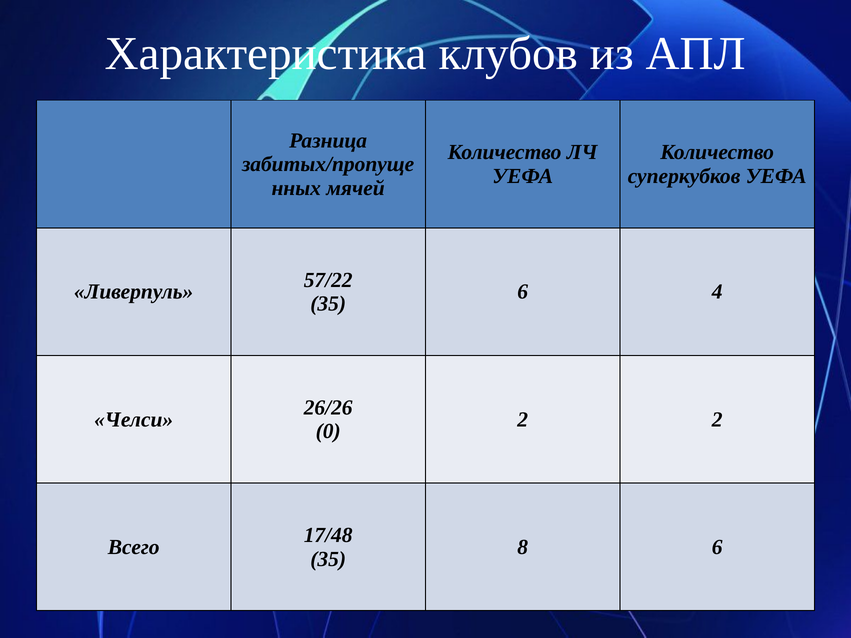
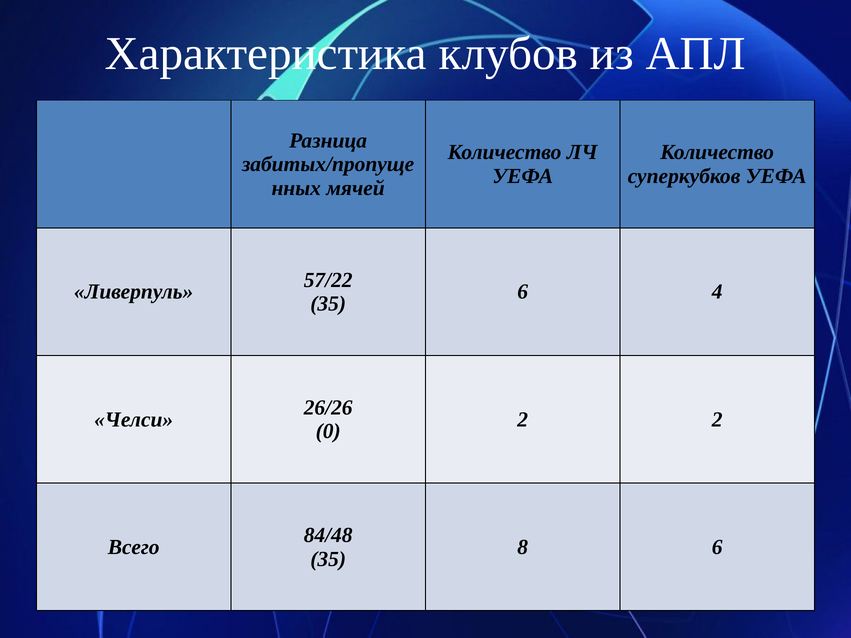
17/48: 17/48 -> 84/48 (328, 535)
